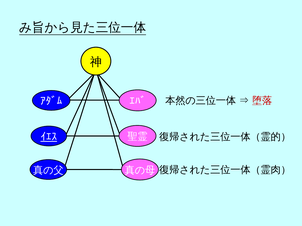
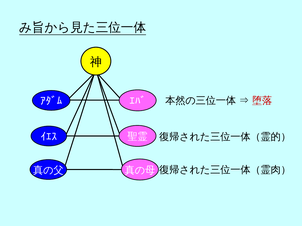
ｲｴｽ underline: present -> none (49, 137)
